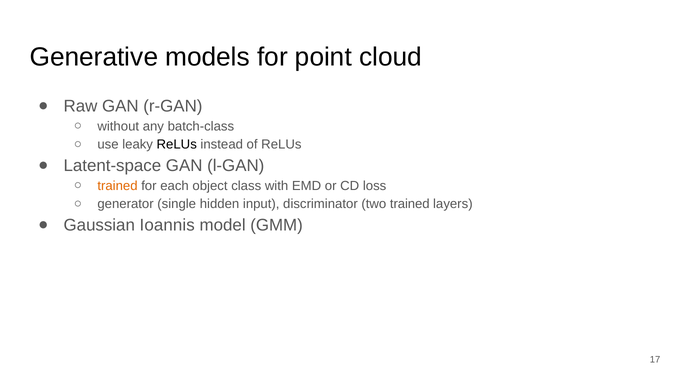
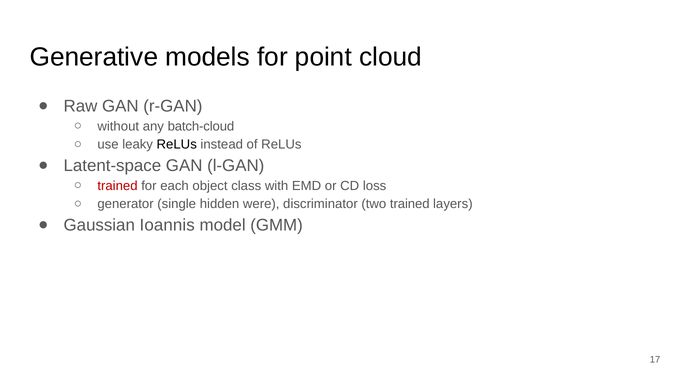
batch-class: batch-class -> batch-cloud (201, 126)
trained colour: orange -> red (117, 186)
input: input -> were (261, 204)
